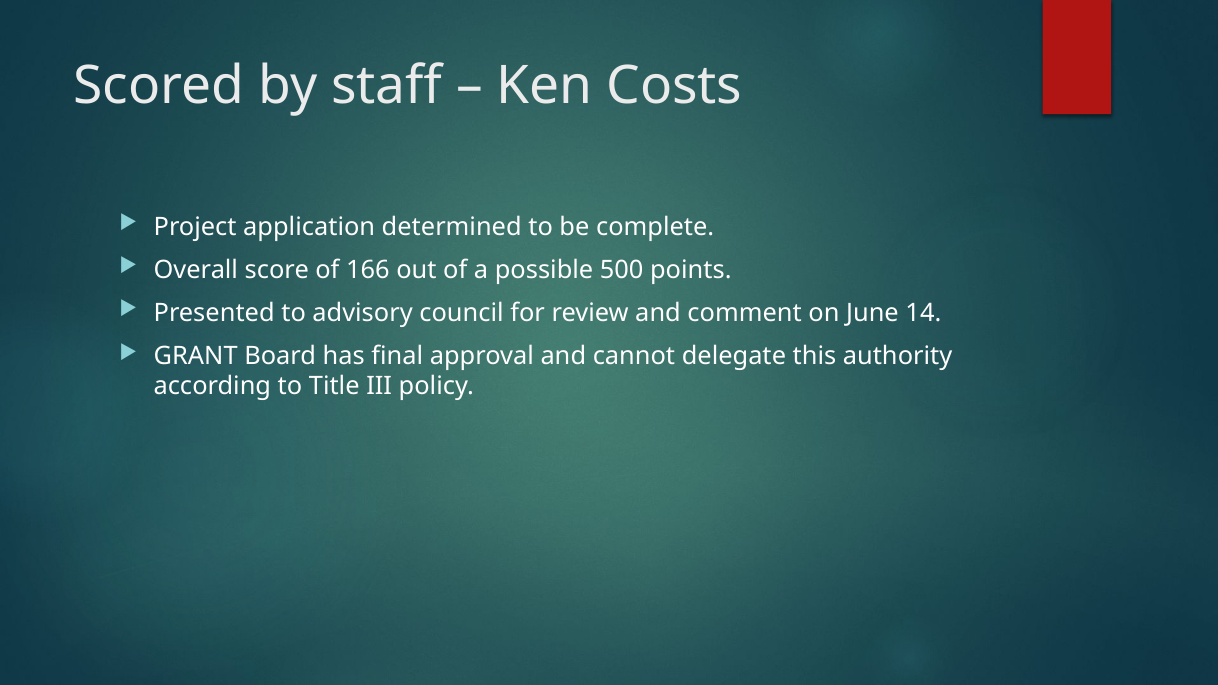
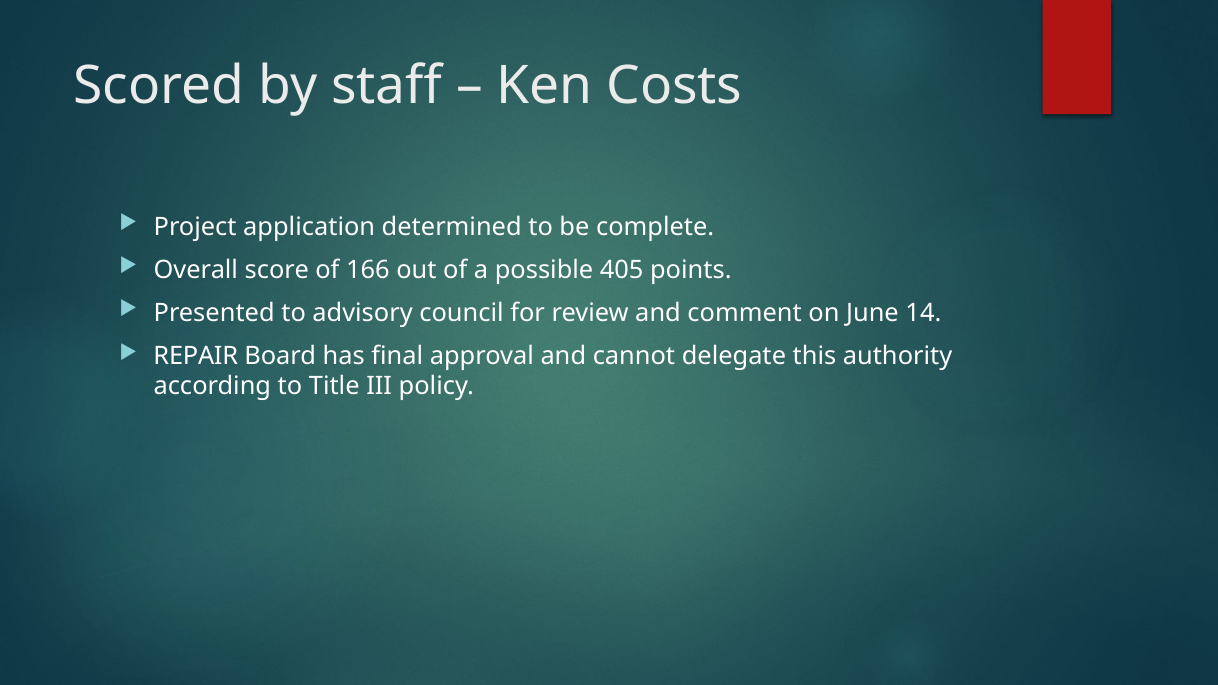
500: 500 -> 405 (622, 270)
GRANT: GRANT -> REPAIR (196, 356)
